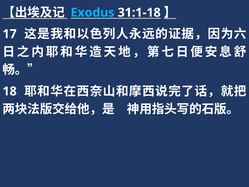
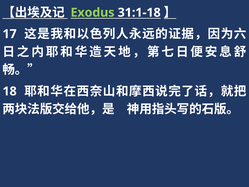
Exodus colour: light blue -> light green (93, 13)
